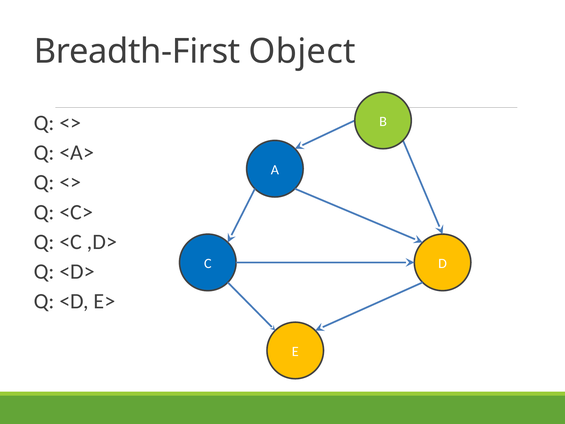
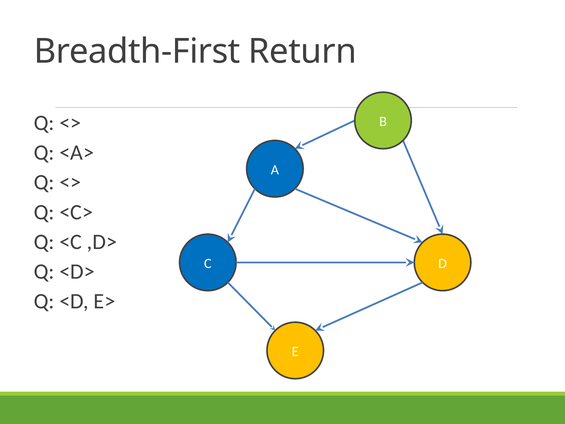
Object: Object -> Return (302, 51)
